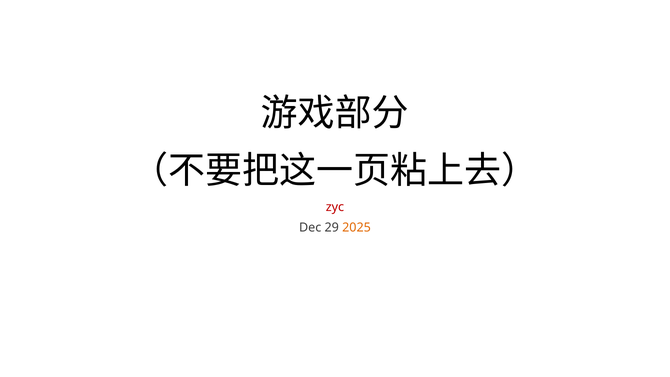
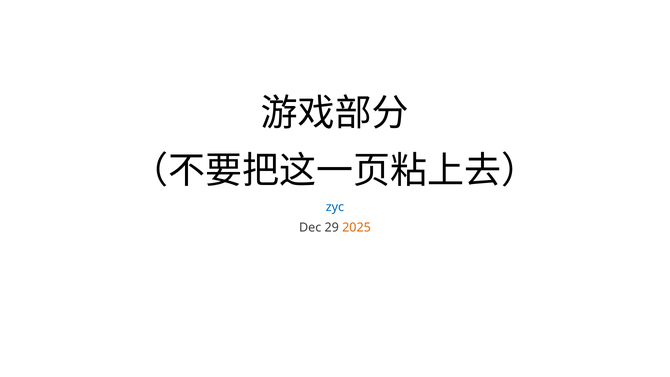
zyc colour: red -> blue (335, 207)
